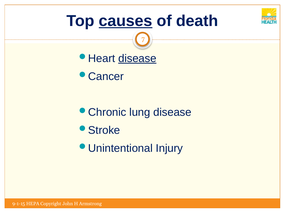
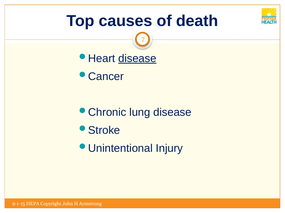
causes underline: present -> none (126, 21)
